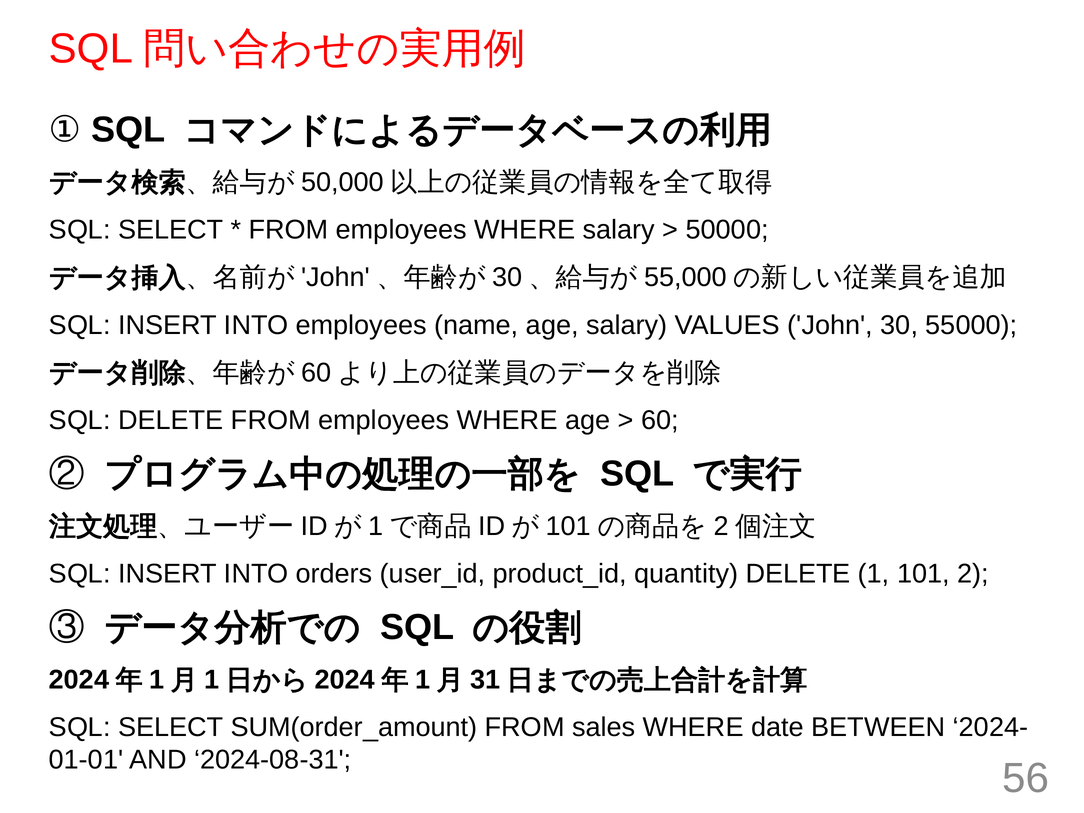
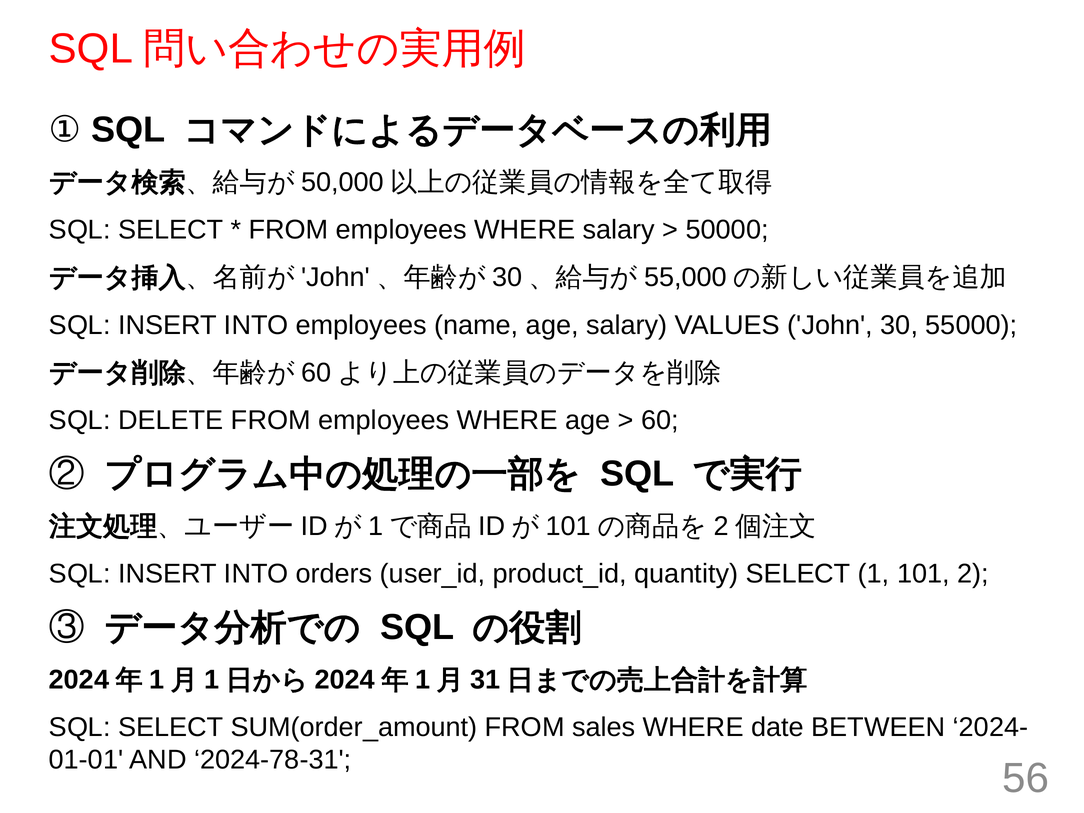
quantity DELETE: DELETE -> SELECT (798, 574)
2024-08-31: 2024-08-31 -> 2024-78-31 (273, 760)
